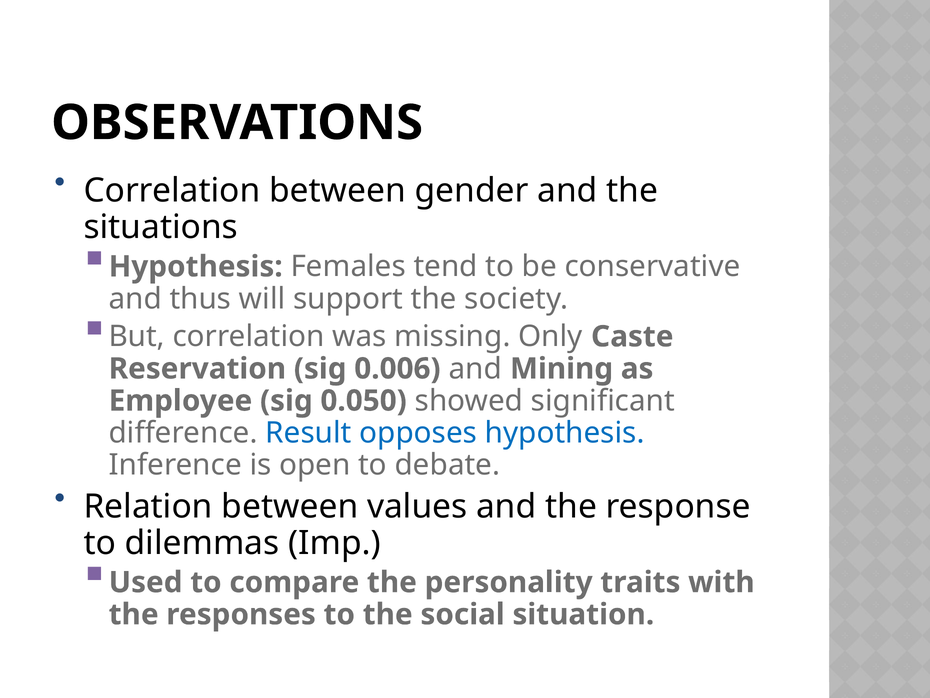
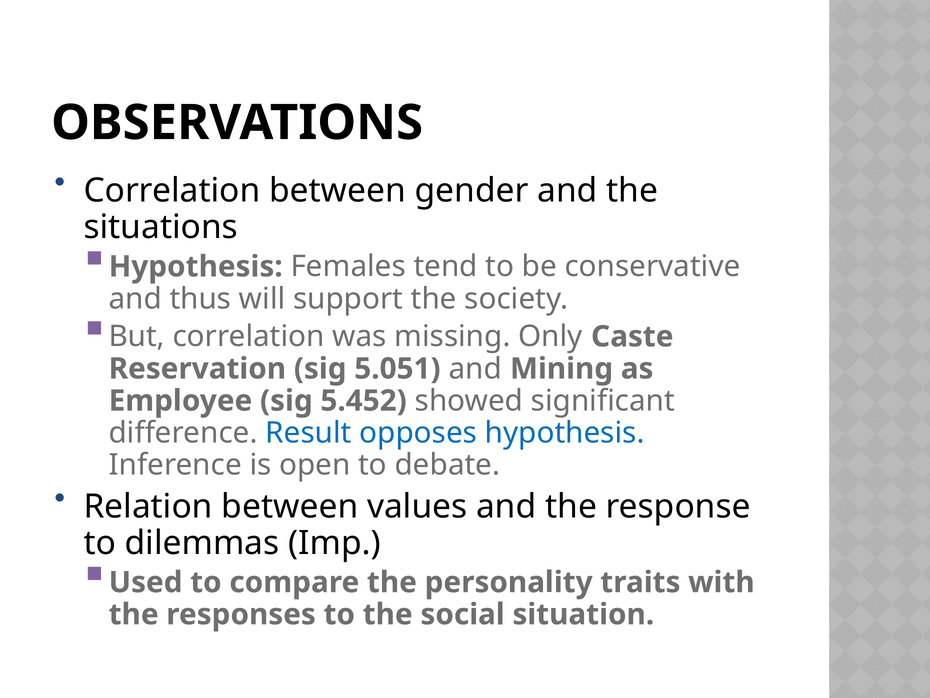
0.006: 0.006 -> 5.051 (397, 368)
0.050: 0.050 -> 5.452 (364, 401)
